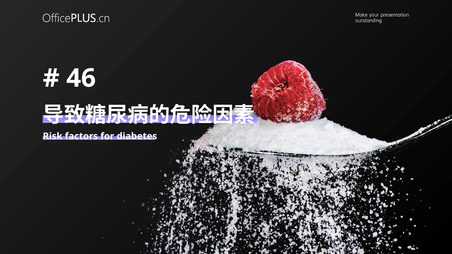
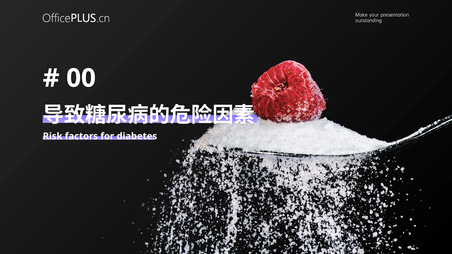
46: 46 -> 00 (81, 78)
